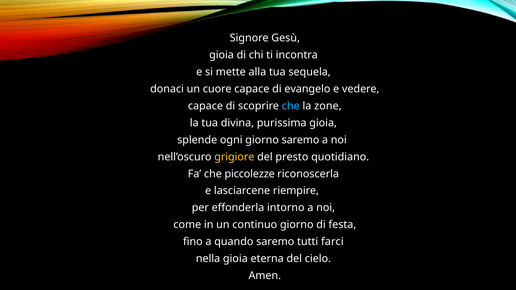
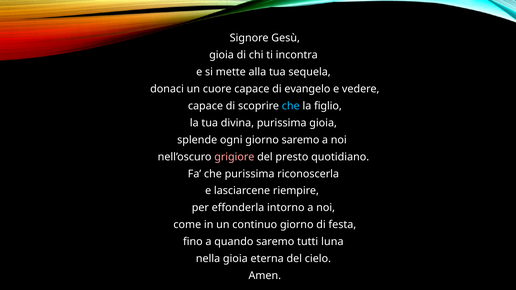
zone: zone -> figlio (328, 106)
grigiore colour: yellow -> pink (234, 157)
che piccolezze: piccolezze -> purissima (250, 174)
farci: farci -> luna (332, 242)
